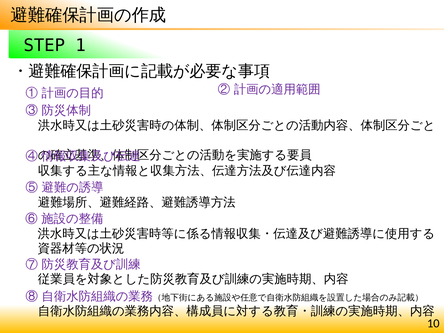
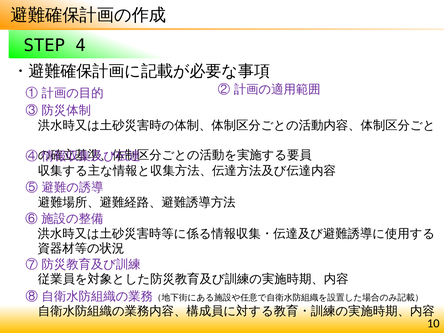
1: 1 -> 4 (81, 45)
